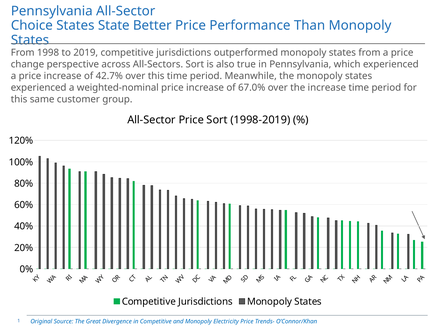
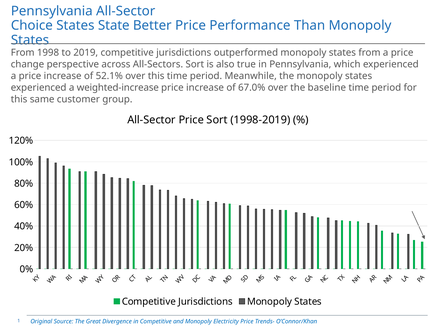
42.7%: 42.7% -> 52.1% (109, 76)
weighted-nominal: weighted-nominal -> weighted-increase (118, 88)
the increase: increase -> baseline (327, 88)
